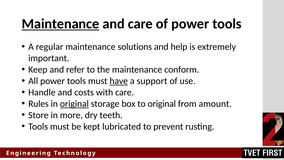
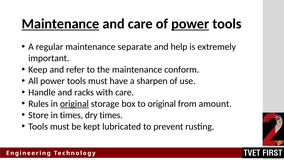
power underline: none -> present (190, 24)
solutions: solutions -> separate (135, 47)
have underline: present -> none (119, 81)
support: support -> sharpen (152, 81)
costs: costs -> racks (84, 92)
in more: more -> times (71, 115)
dry teeth: teeth -> times (111, 115)
